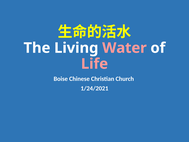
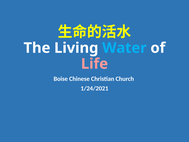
Water colour: pink -> light blue (124, 48)
